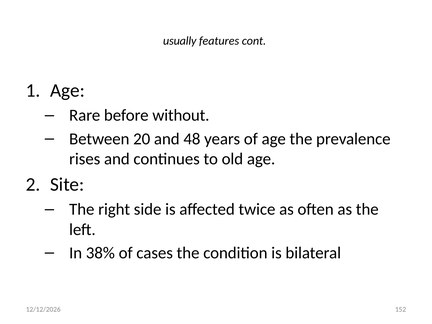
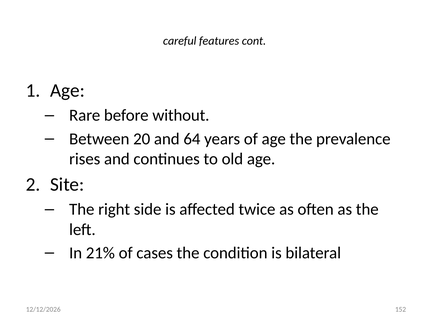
usually: usually -> careful (180, 41)
48: 48 -> 64 (192, 139)
38%: 38% -> 21% (100, 253)
